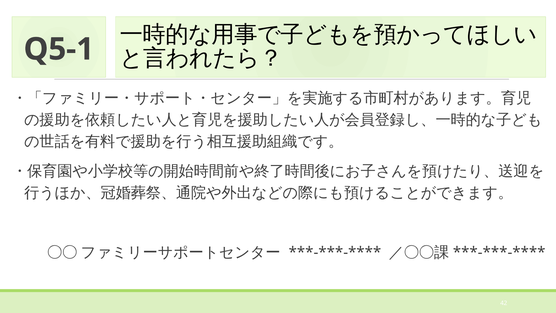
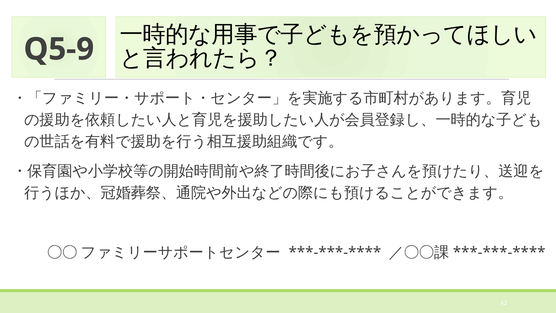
Q5-1: Q5-1 -> Q5-9 (59, 49)
